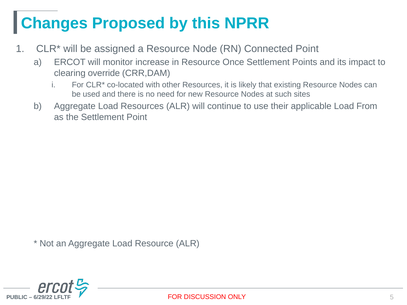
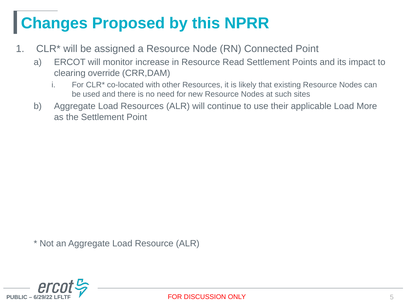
Once: Once -> Read (233, 62)
From: From -> More (367, 106)
